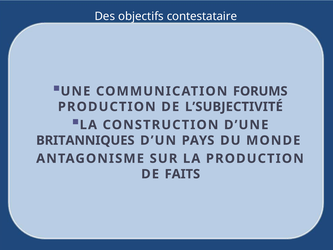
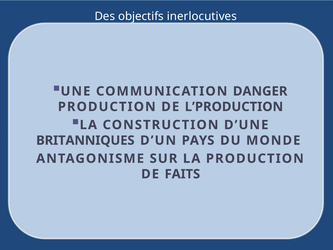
contestataire: contestataire -> inerlocutives (202, 16)
FORUMS: FORUMS -> DANGER (260, 91)
L’SUBJECTIVITÉ: L’SUBJECTIVITÉ -> L’PRODUCTION (234, 107)
